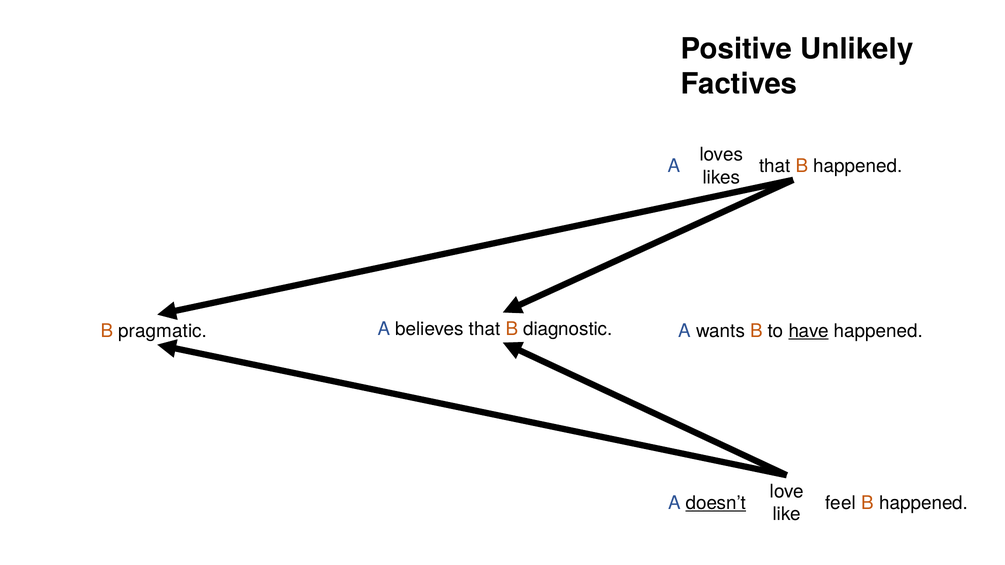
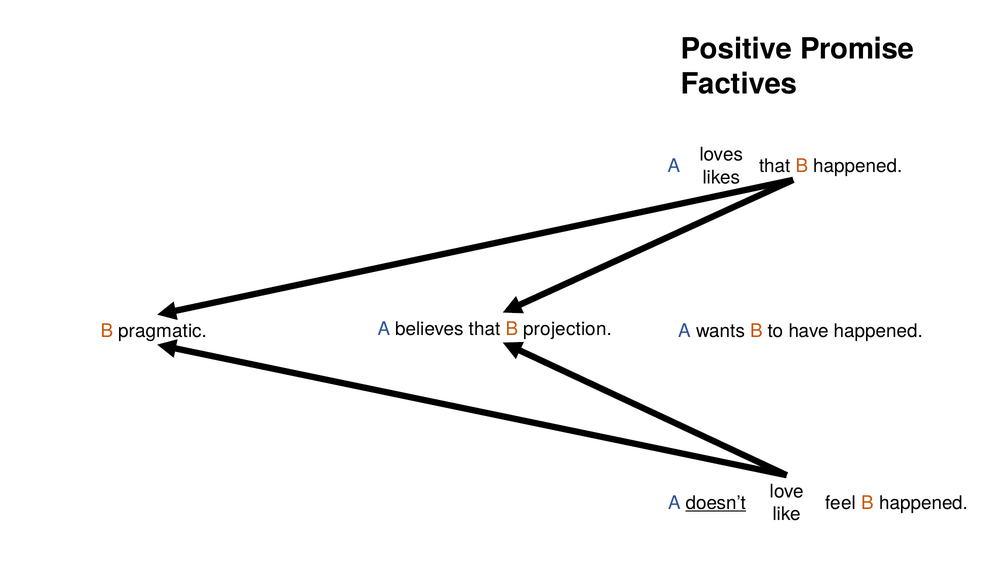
Unlikely: Unlikely -> Promise (857, 49)
diagnostic: diagnostic -> projection (568, 329)
have underline: present -> none (809, 331)
